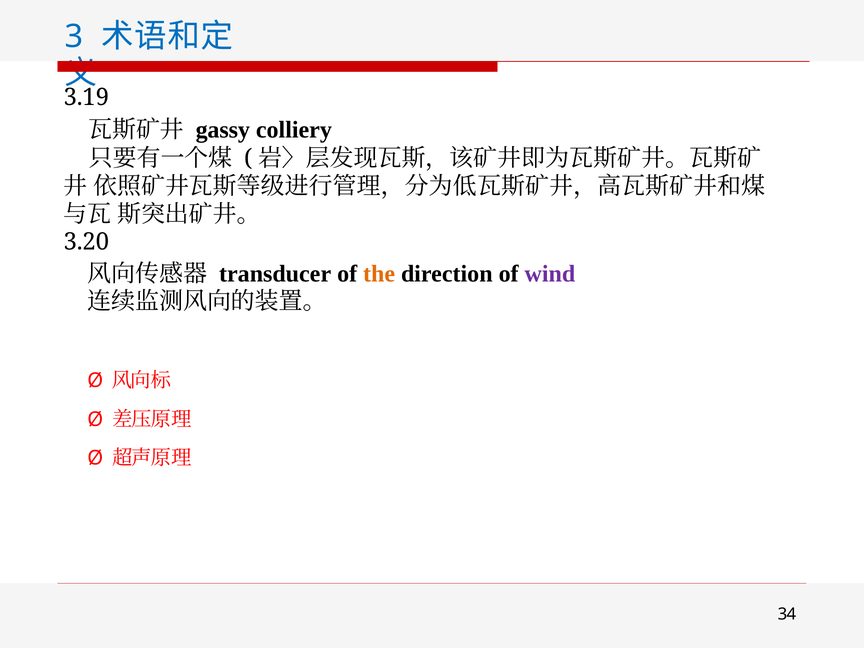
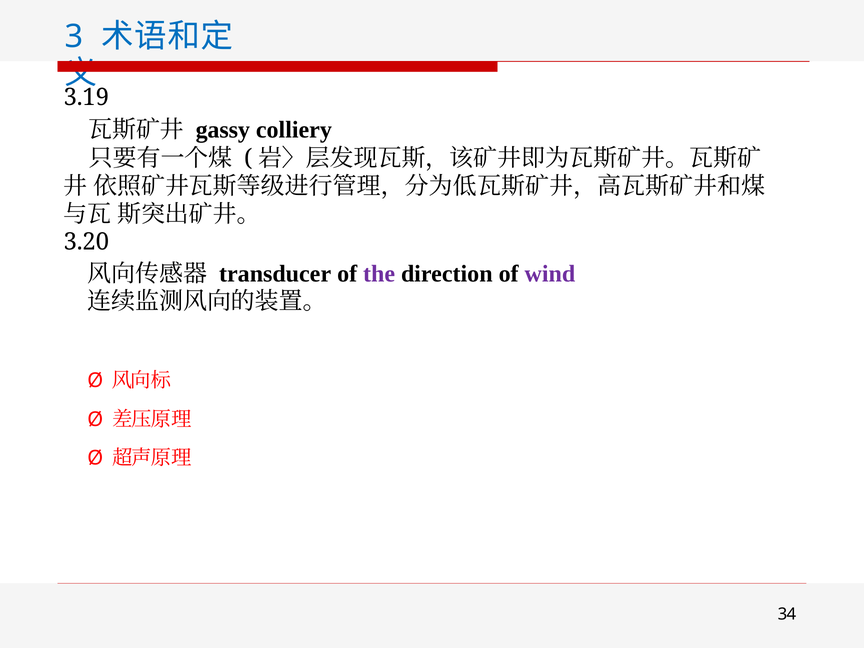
the colour: orange -> purple (379, 274)
